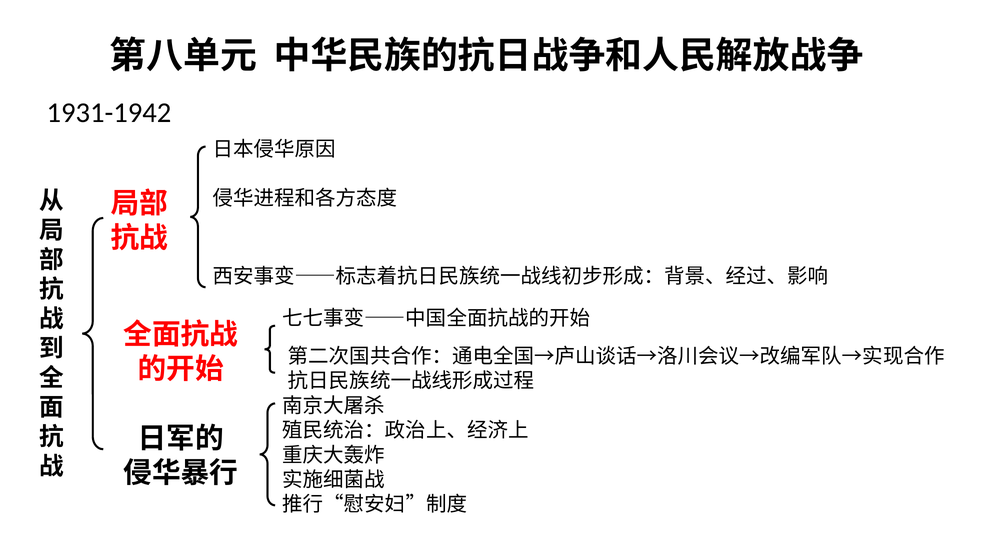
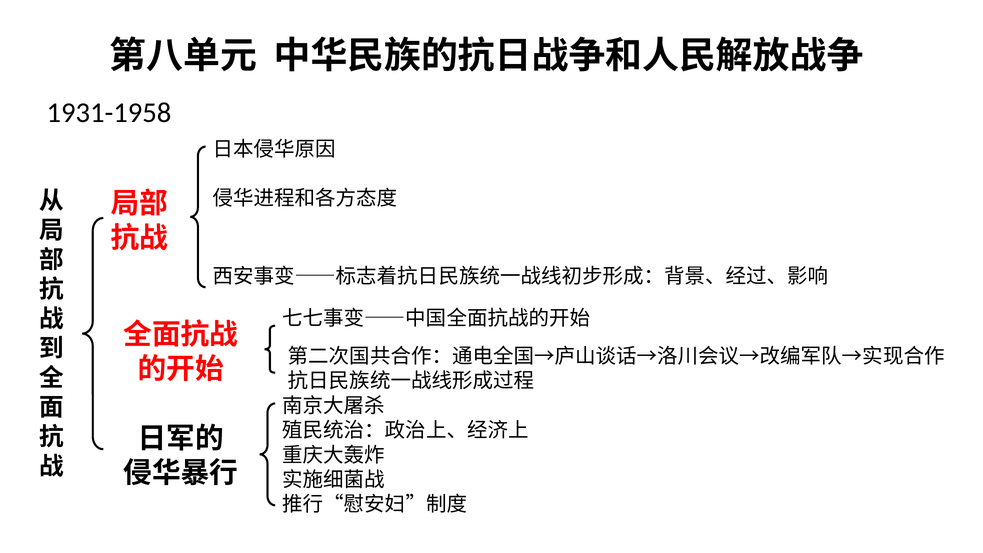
1931-1942: 1931-1942 -> 1931-1958 (109, 113)
